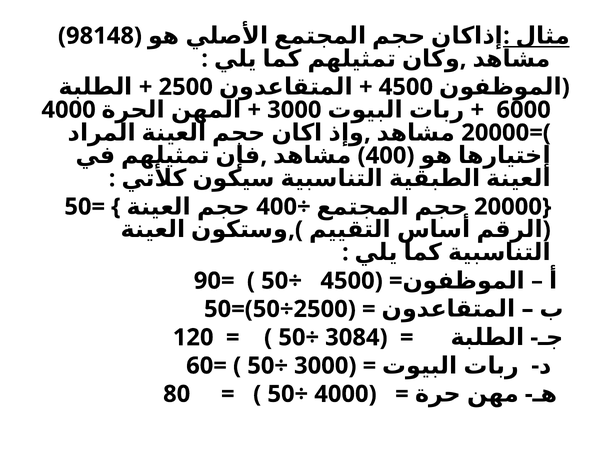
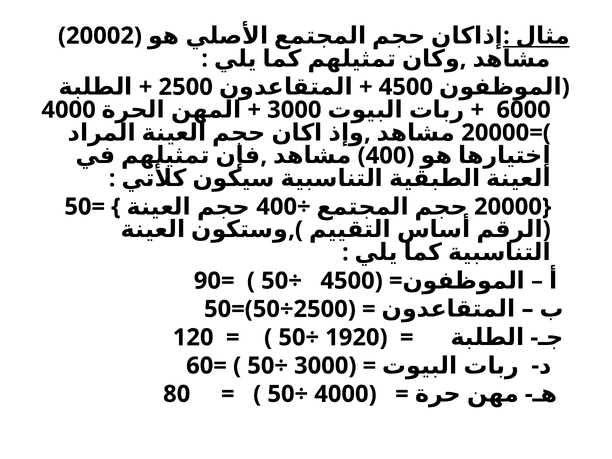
98148: 98148 -> 20002 (100, 36)
3084: 3084 -> 1920 (352, 337)
